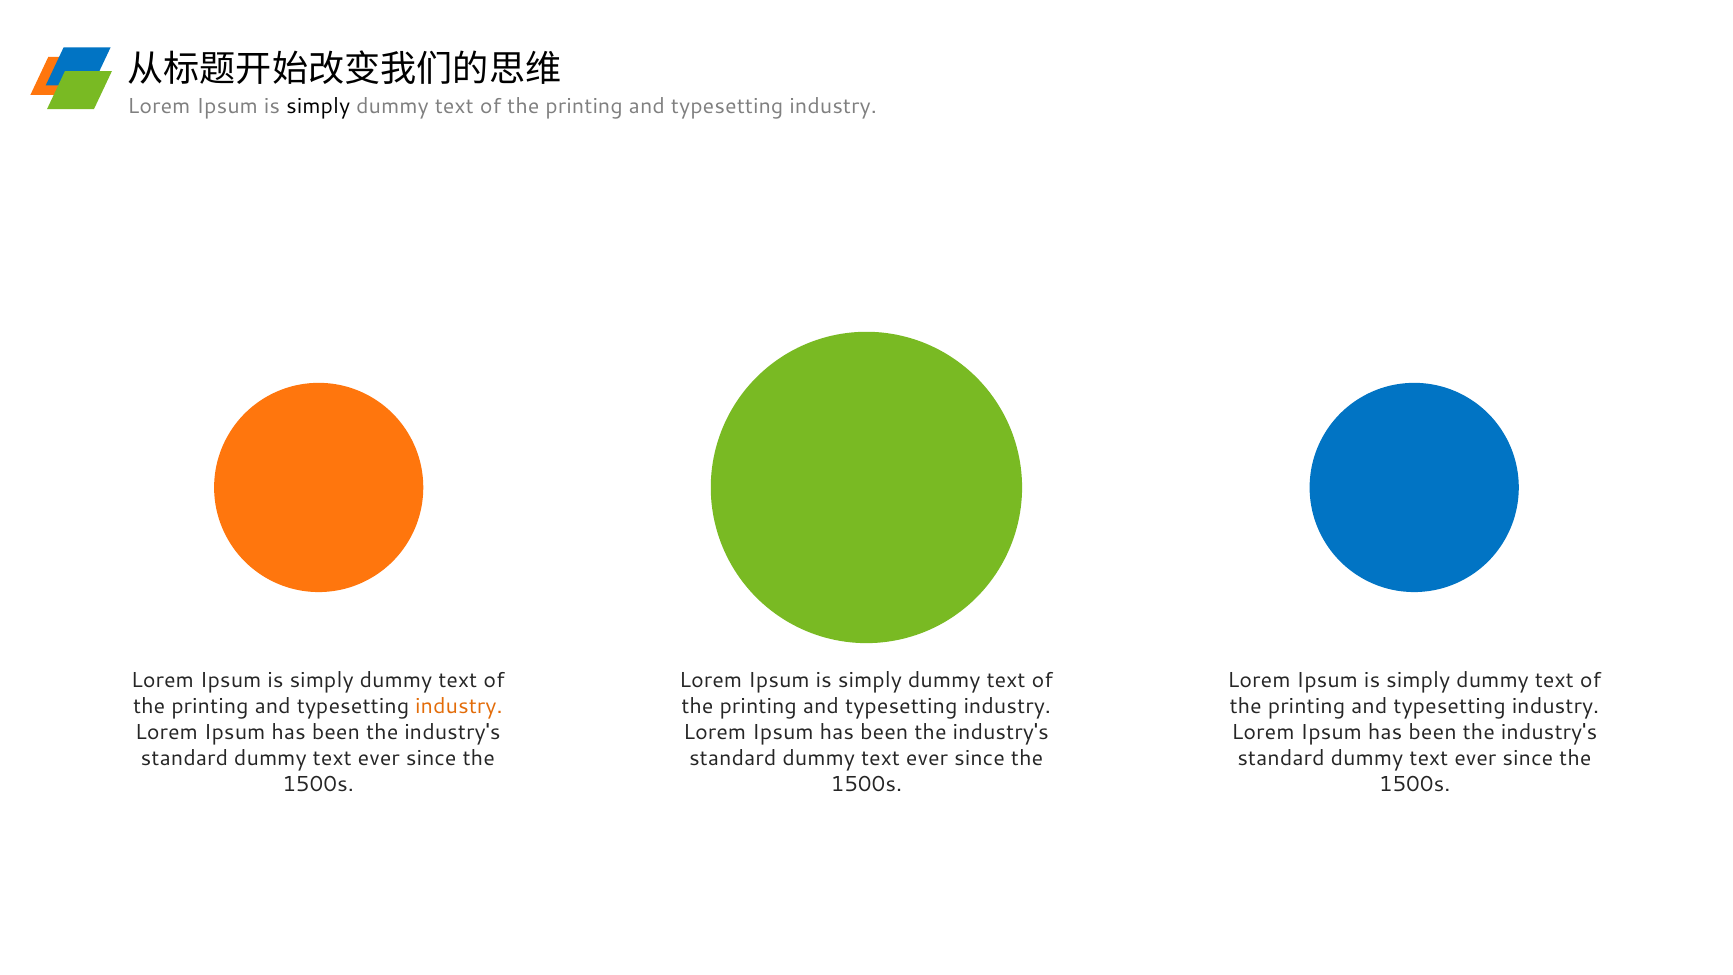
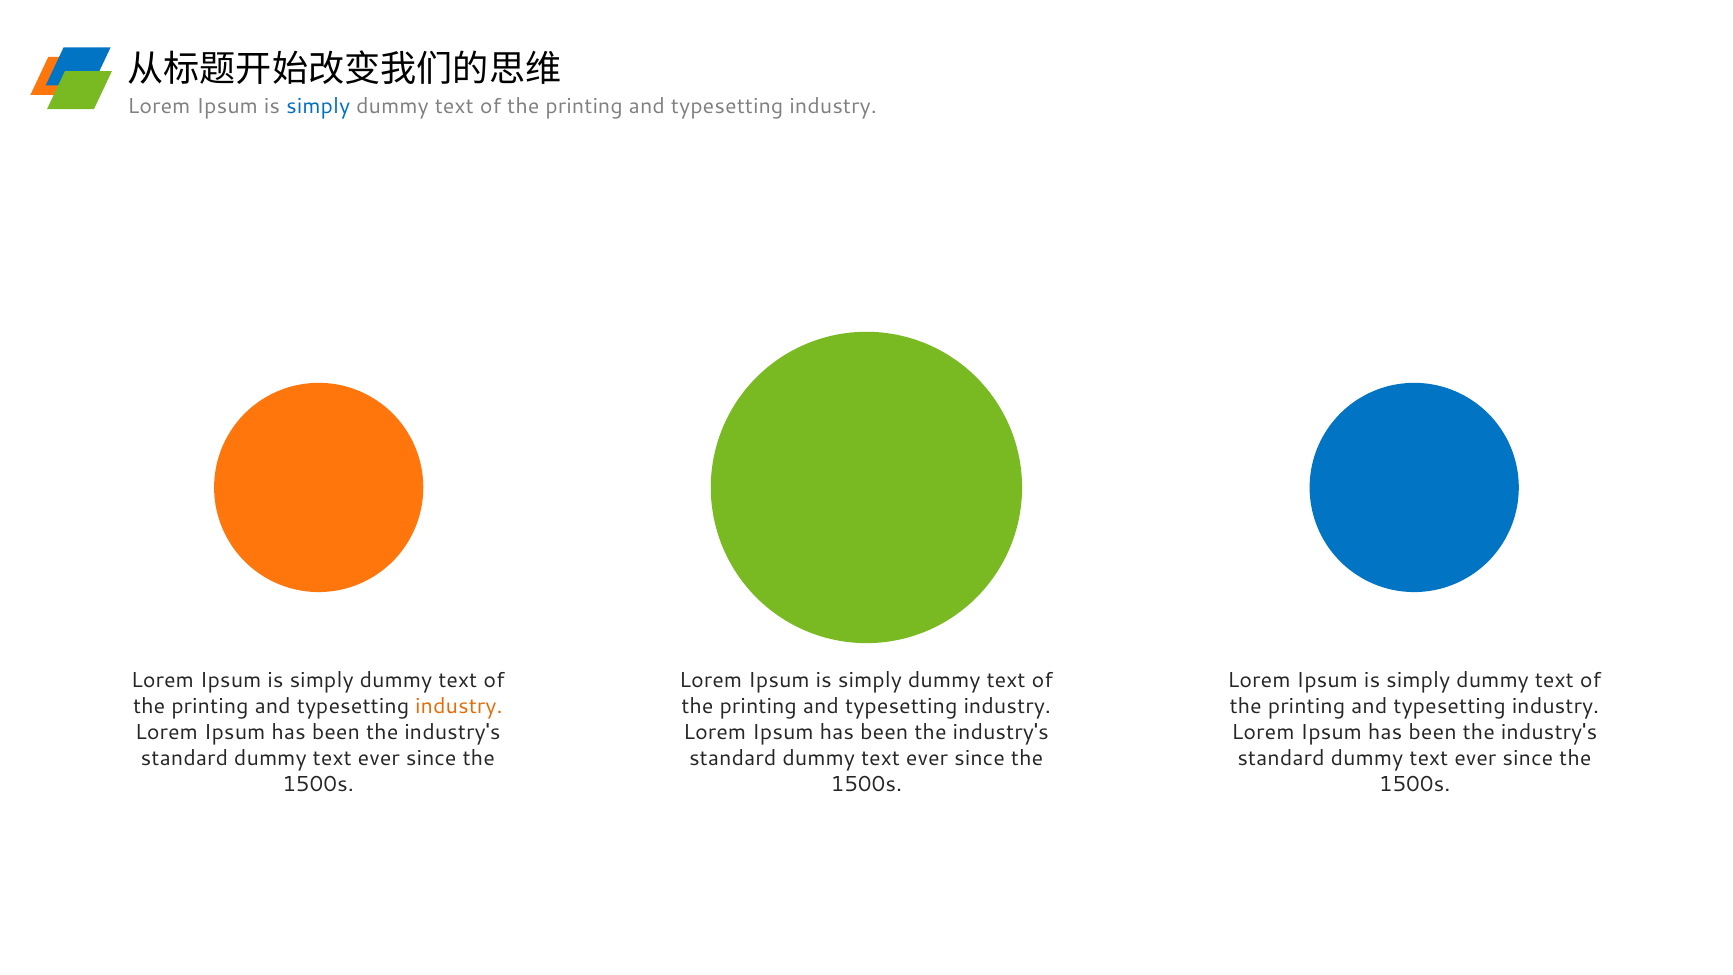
simply colour: black -> blue (318, 106)
